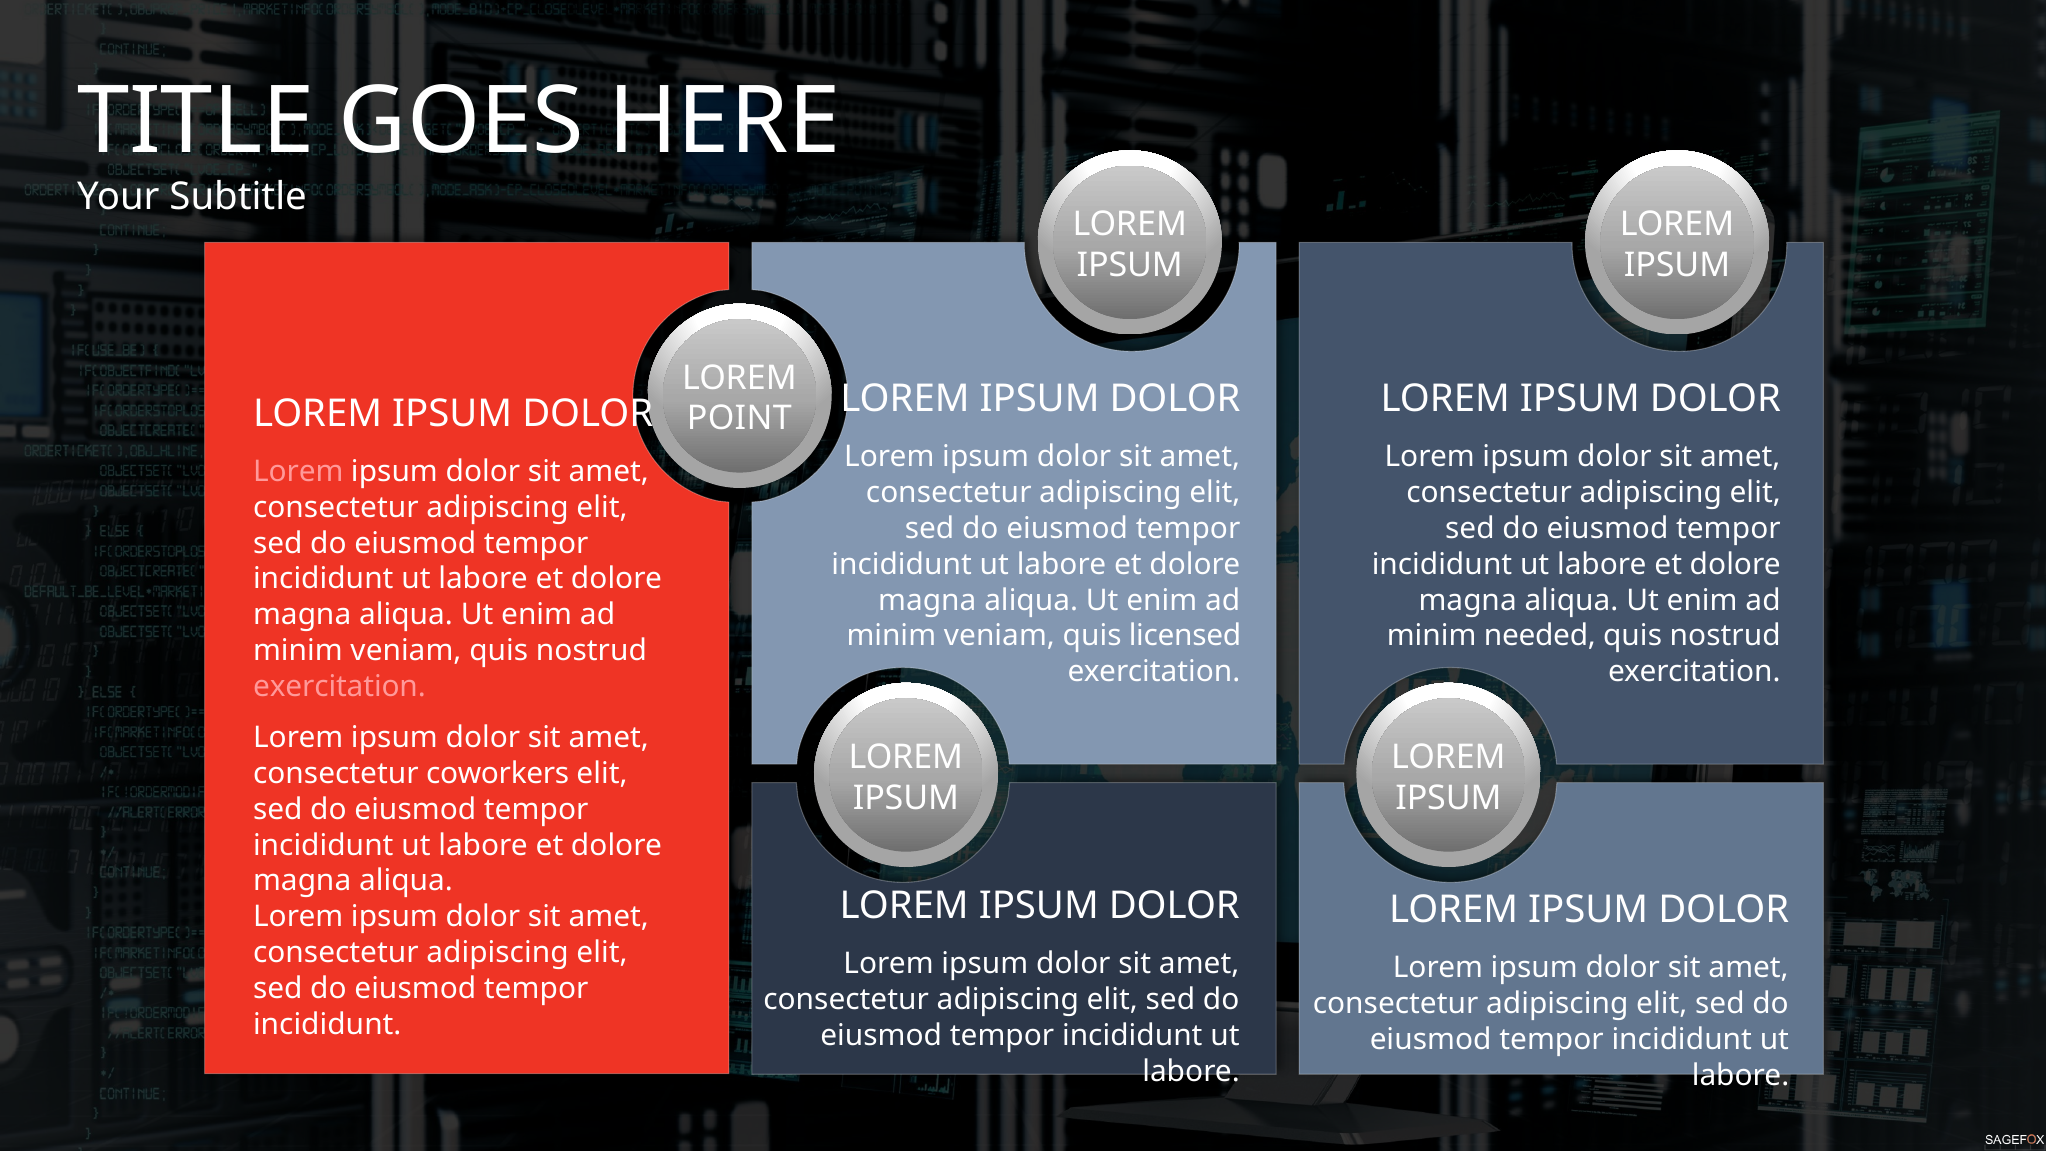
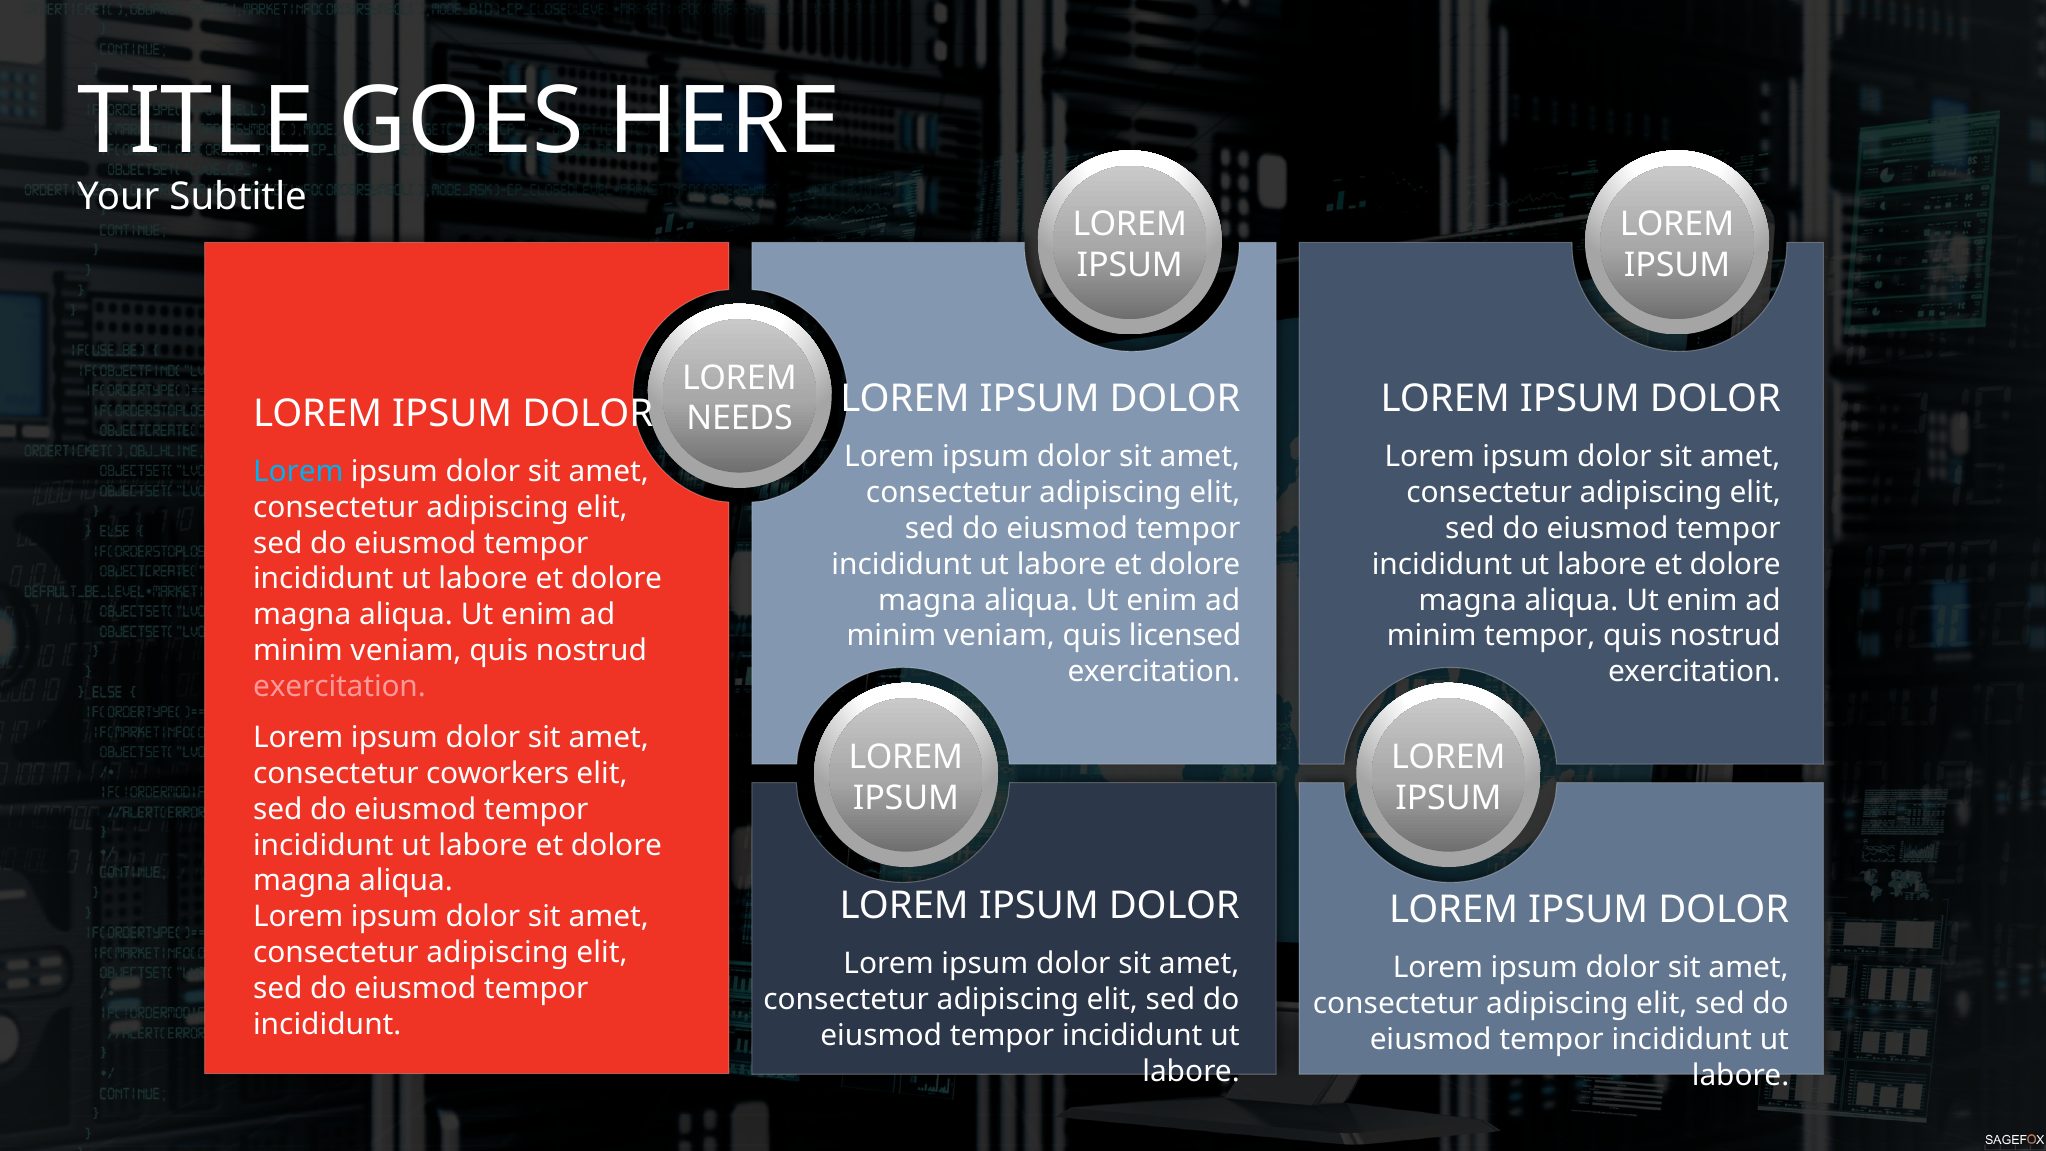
POINT: POINT -> NEEDS (740, 419)
Lorem colour: pink -> light blue (298, 472)
minim needed: needed -> tempor (1540, 636)
